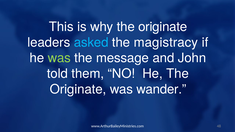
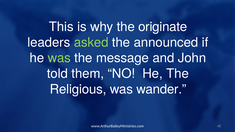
asked colour: light blue -> light green (91, 42)
magistracy: magistracy -> announced (166, 42)
Originate: Originate -> Religious (78, 89)
